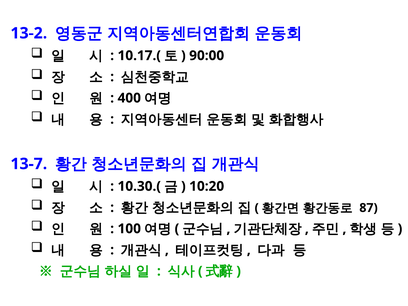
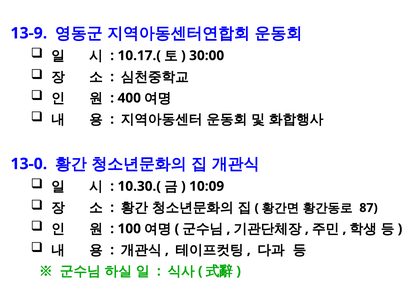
13-2: 13-2 -> 13-9 (29, 33)
90:00: 90:00 -> 30:00 (207, 56)
13-7: 13-7 -> 13-0 (29, 164)
10:20: 10:20 -> 10:09 (207, 186)
